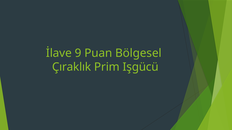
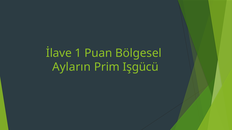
9: 9 -> 1 (78, 53)
Çıraklık: Çıraklık -> Ayların (71, 67)
